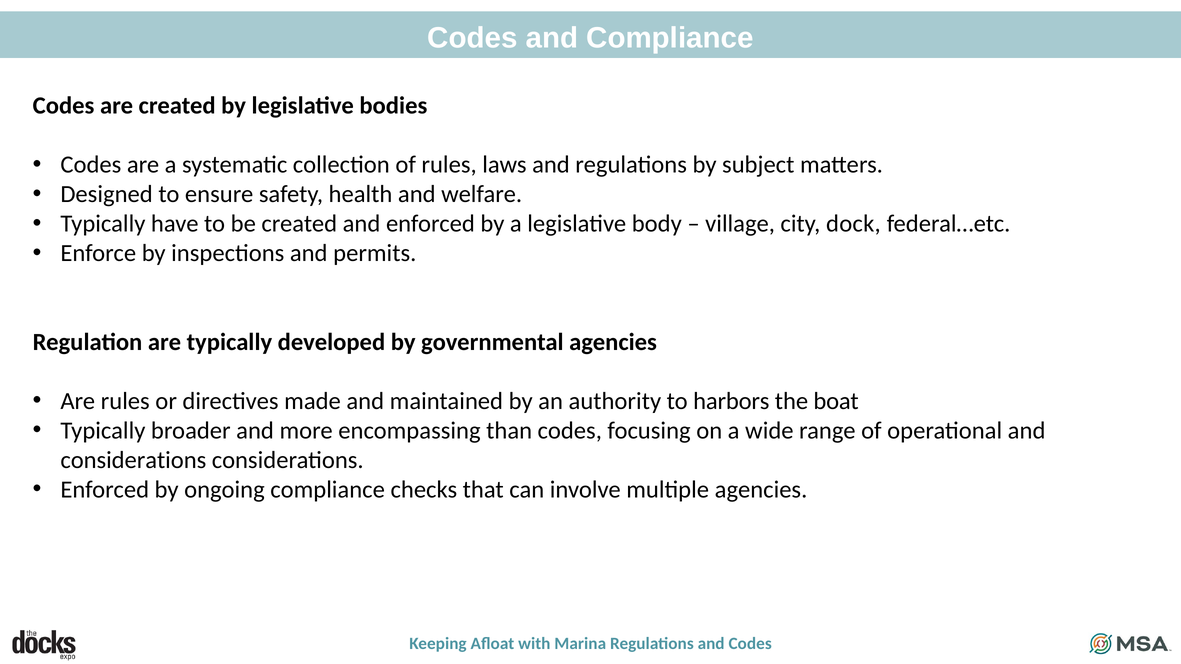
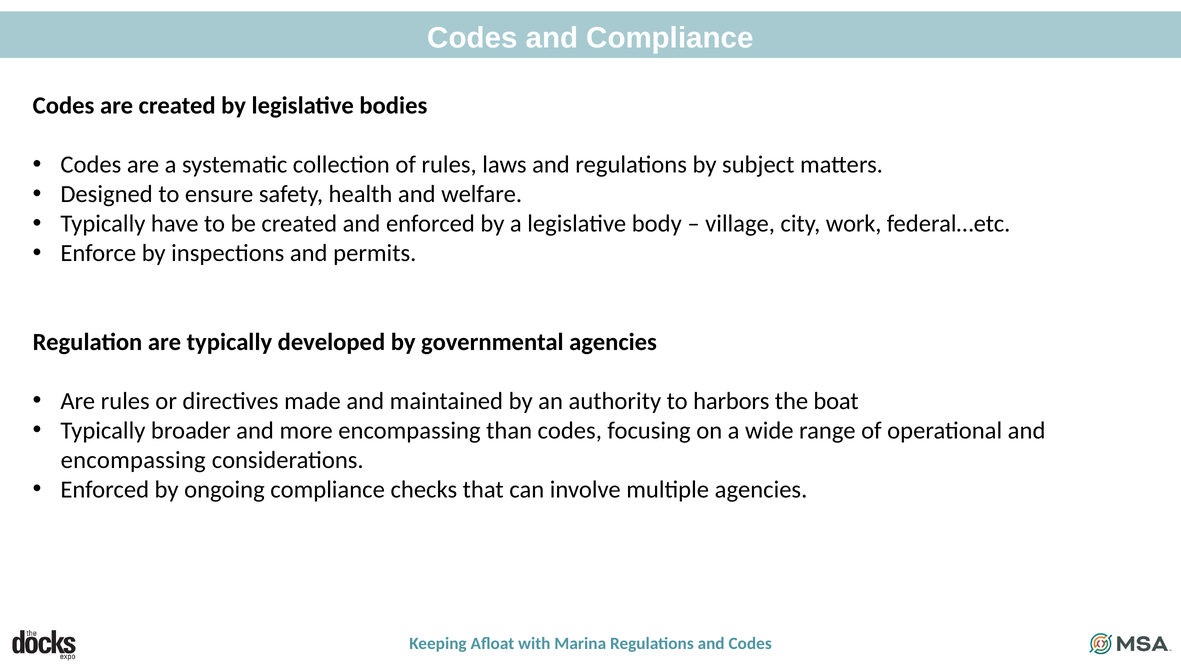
dock: dock -> work (854, 224)
considerations: considerations -> encompassing (133, 460)
